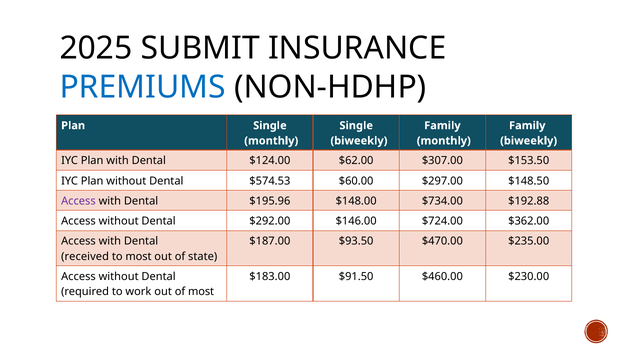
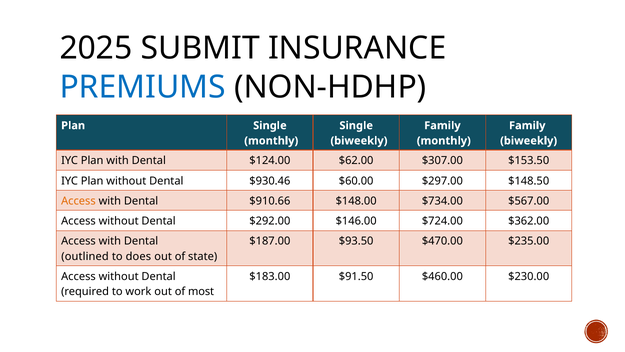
$574.53: $574.53 -> $930.46 (270, 181)
Access colour: purple -> orange (78, 201)
$195.96: $195.96 -> $910.66 (270, 201)
$192.88: $192.88 -> $567.00 (529, 201)
received: received -> outlined (85, 256)
to most: most -> does (138, 256)
